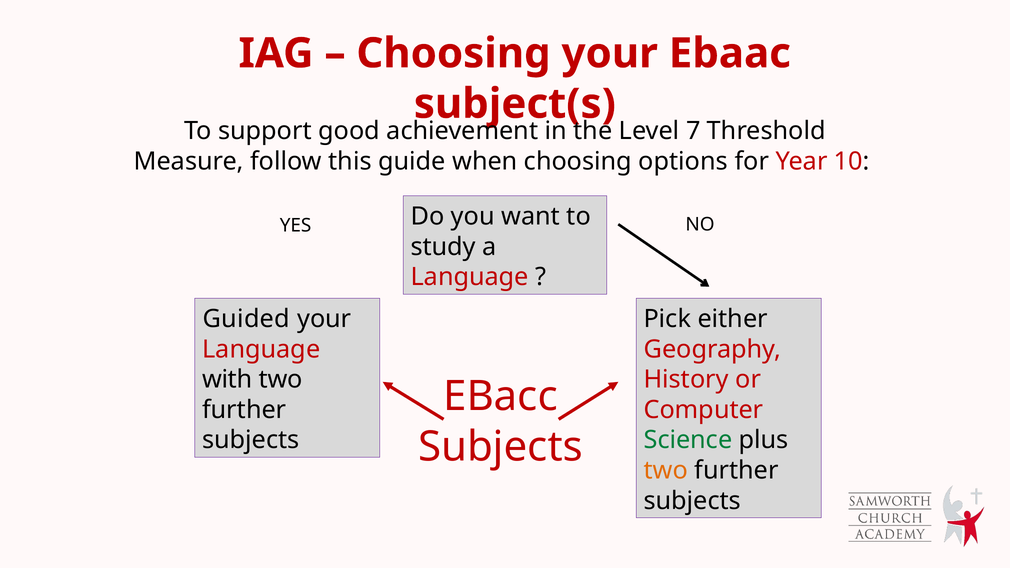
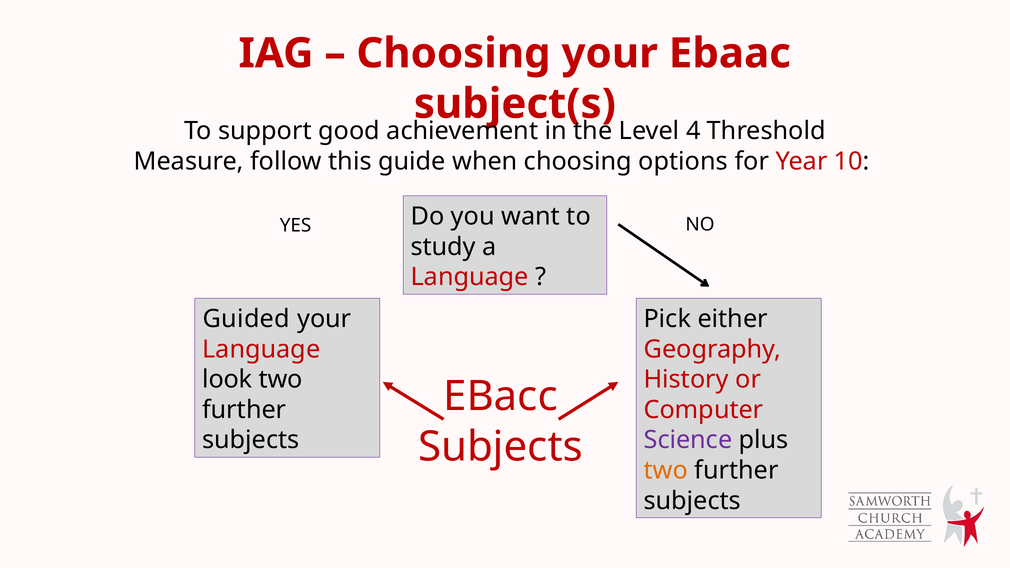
7: 7 -> 4 (693, 131)
with: with -> look (227, 380)
Science colour: green -> purple (688, 440)
